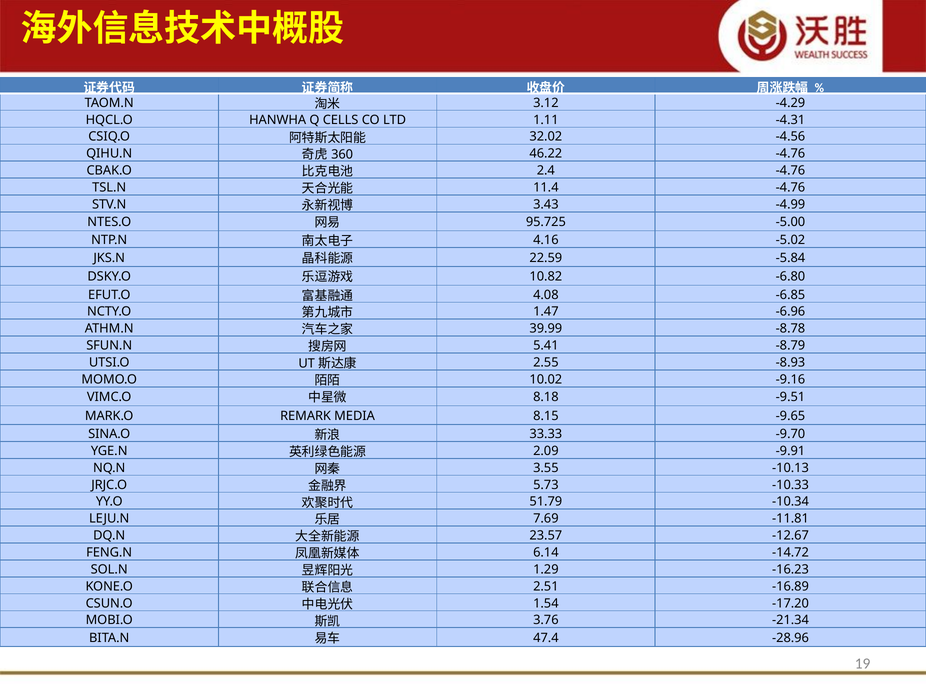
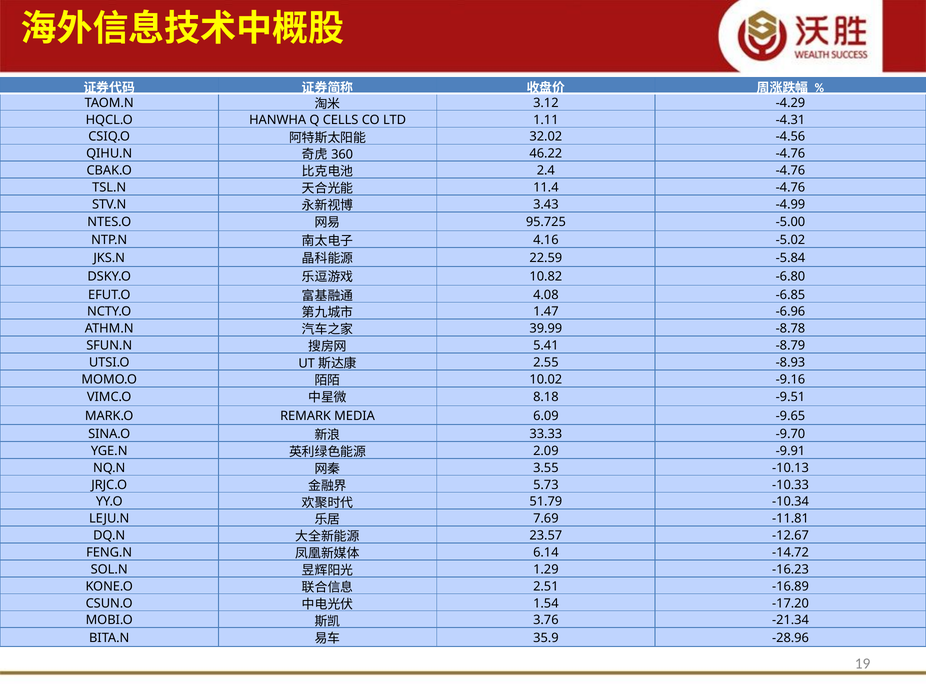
8.15: 8.15 -> 6.09 (546, 416)
47.4: 47.4 -> 35.9 (546, 637)
